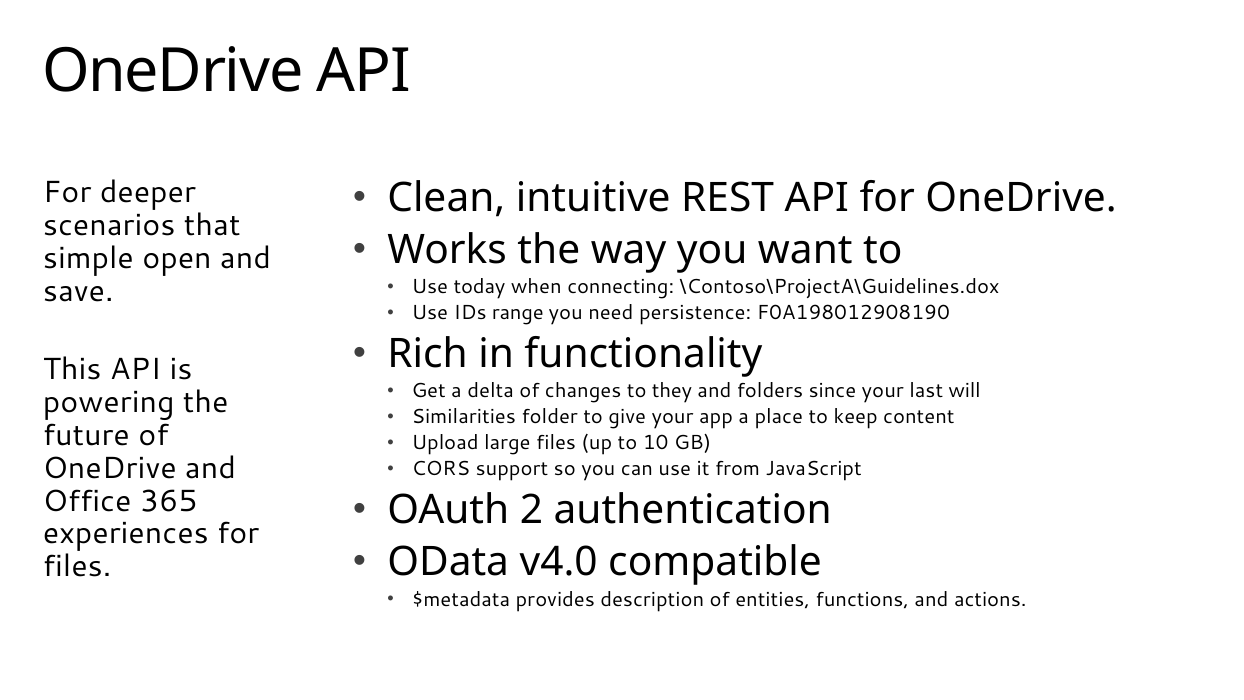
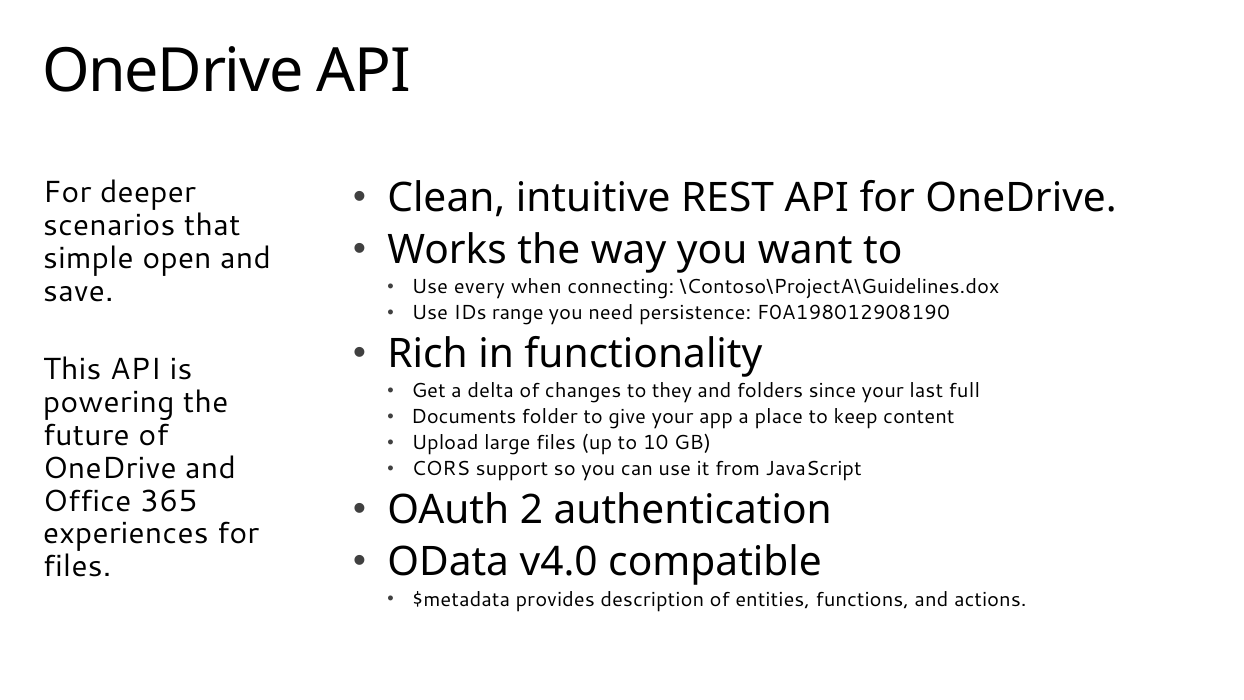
today: today -> every (479, 287)
will: will -> full (964, 391)
Similarities: Similarities -> Documents (464, 417)
